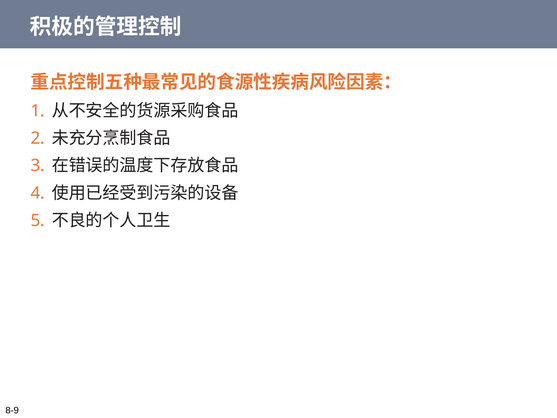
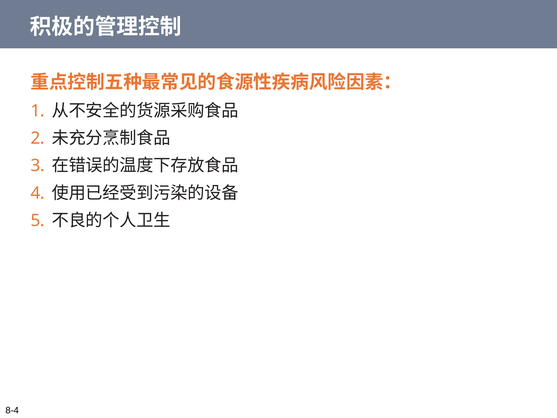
8-9: 8-9 -> 8-4 (12, 410)
